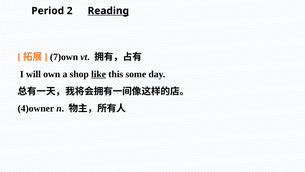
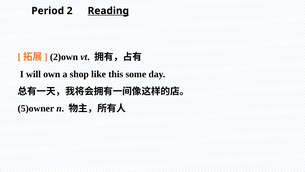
7)own: 7)own -> 2)own (64, 57)
like underline: present -> none (99, 74)
4)owner: 4)owner -> 5)owner (36, 108)
